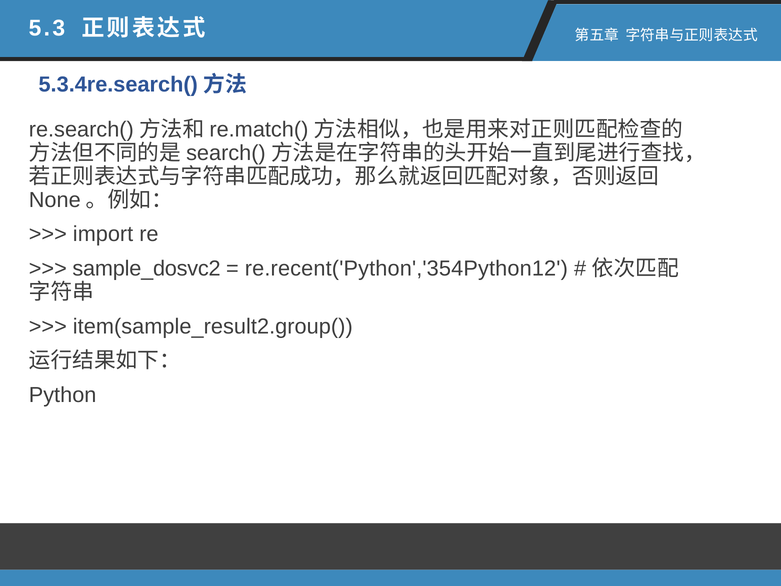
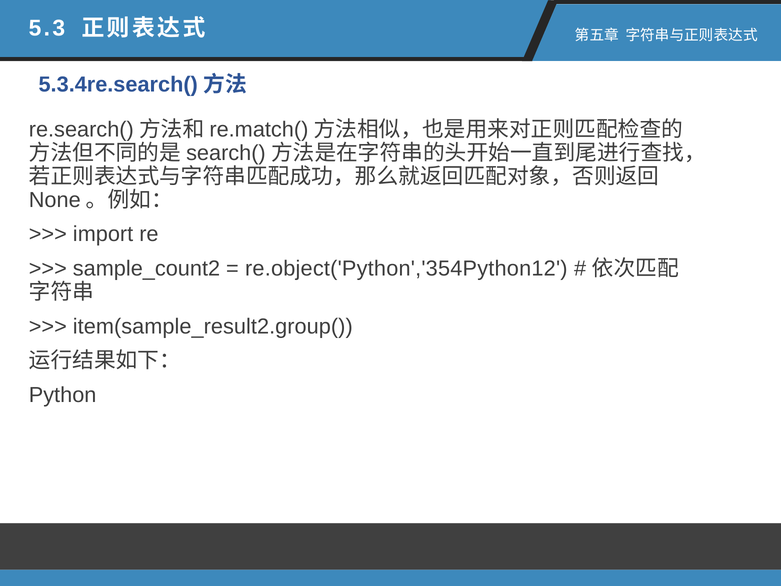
sample_dosvc2: sample_dosvc2 -> sample_count2 (146, 268)
re.recent('Python','354Python12: re.recent('Python','354Python12 -> re.object('Python','354Python12 (406, 268)
